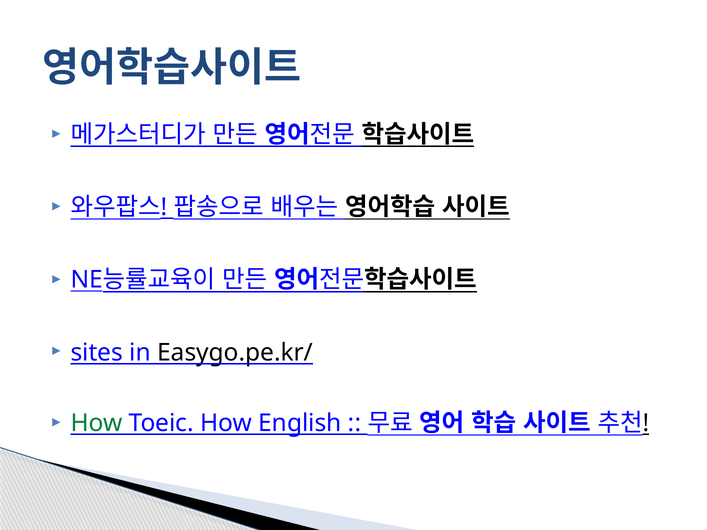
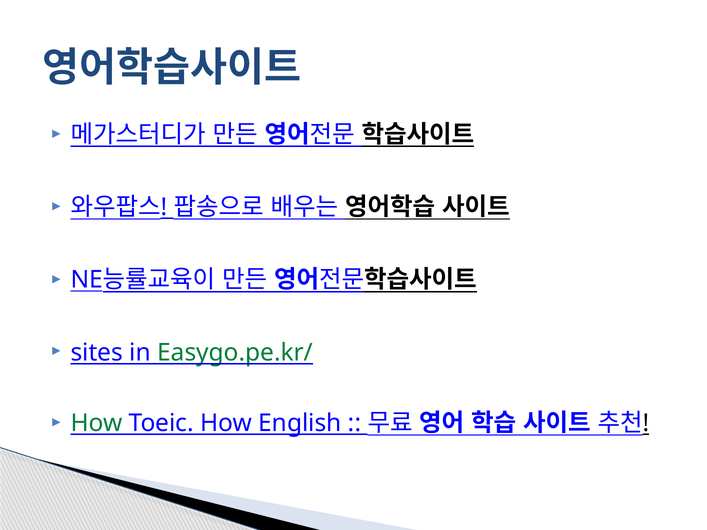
Easygo.pe.kr/ colour: black -> green (235, 353)
